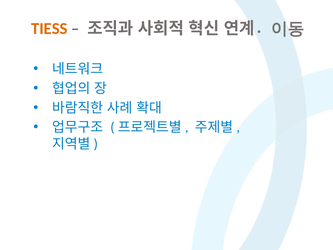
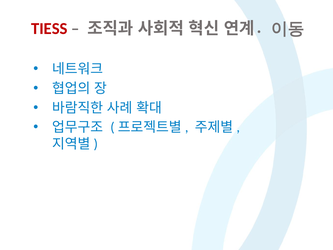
TIESS colour: orange -> red (49, 29)
